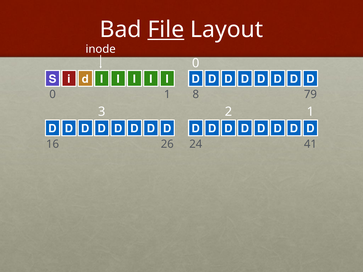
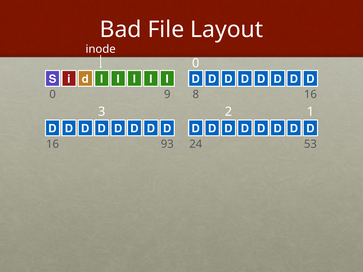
File underline: present -> none (166, 30)
1: 1 -> 9 (167, 95)
8 79: 79 -> 16 (310, 95)
26: 26 -> 93 (167, 144)
41: 41 -> 53 (310, 144)
